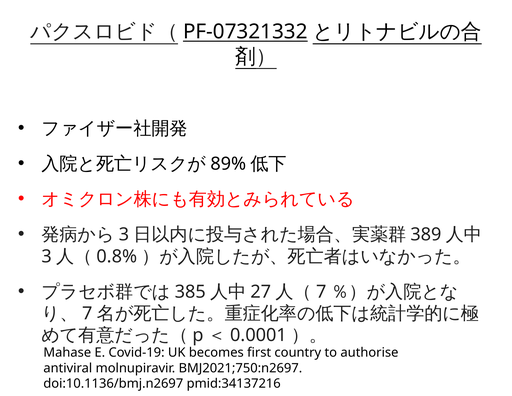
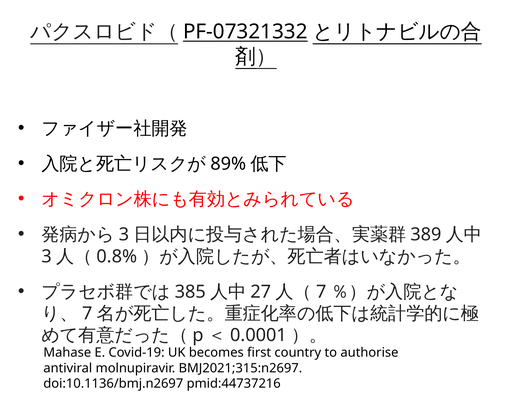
BMJ2021;750:n2697: BMJ2021;750:n2697 -> BMJ2021;315:n2697 (240, 368)
pmid:34137216: pmid:34137216 -> pmid:44737216 (234, 383)
